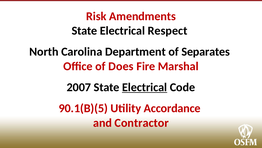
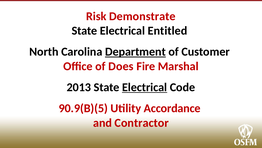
Amendments: Amendments -> Demonstrate (142, 16)
Respect: Respect -> Entitled (168, 31)
Department underline: none -> present (135, 52)
Separates: Separates -> Customer (206, 52)
2007: 2007 -> 2013 (79, 87)
90.1(B)(5: 90.1(B)(5 -> 90.9(B)(5 (83, 108)
